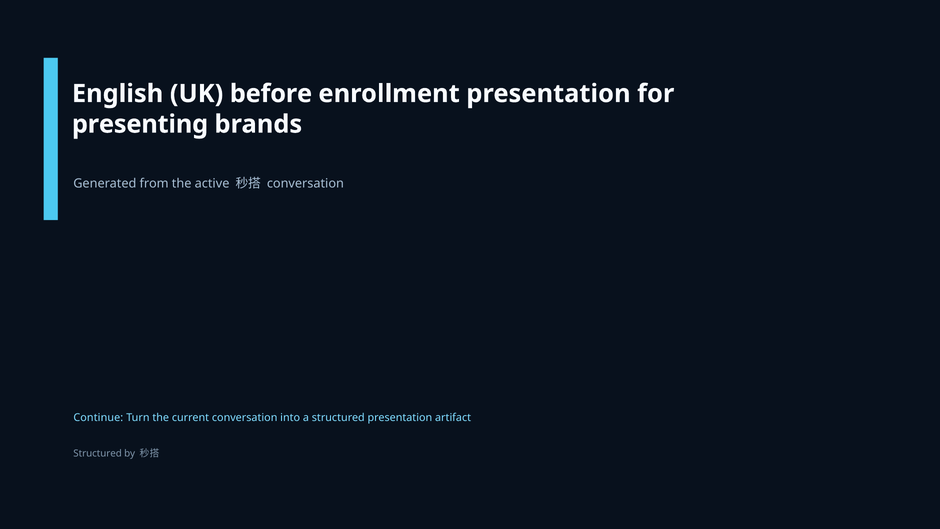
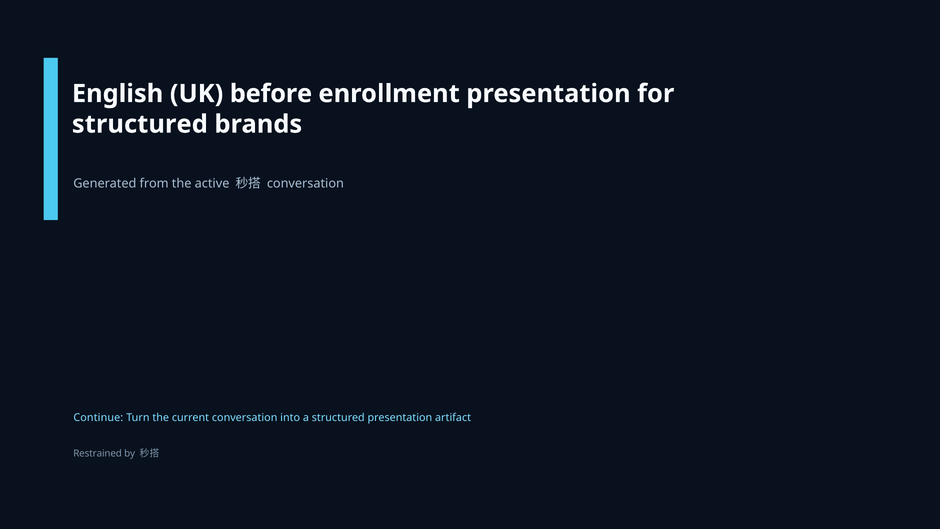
presenting: presenting -> structured (140, 124)
Structured: Structured -> Restrained (98, 453)
